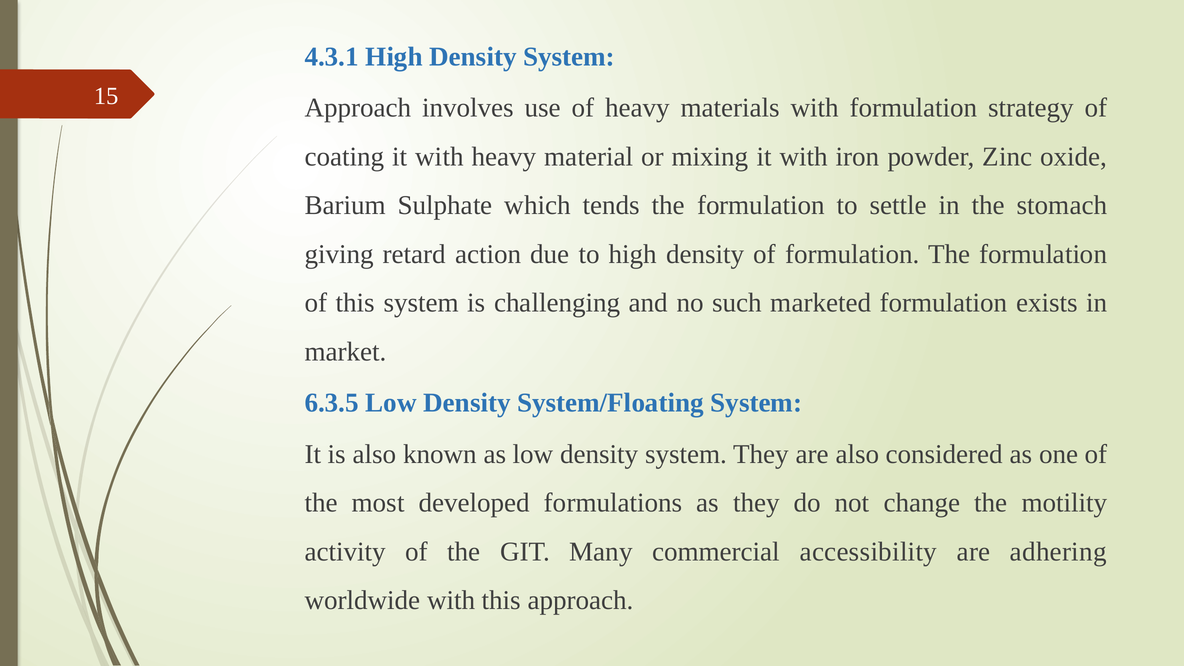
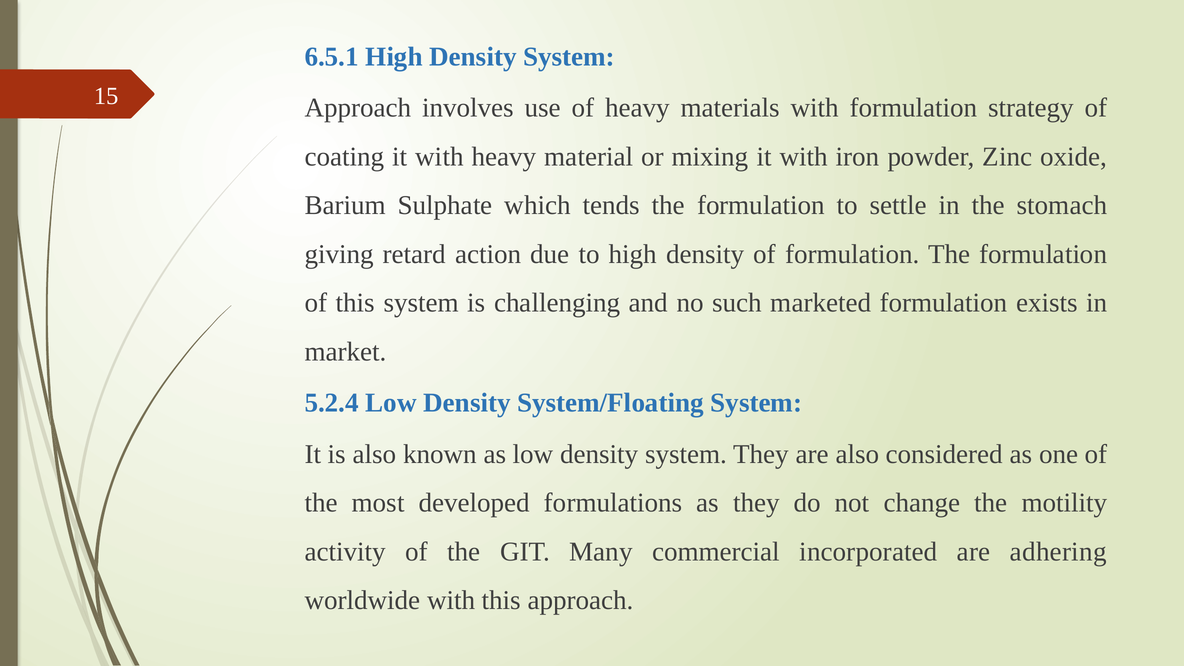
4.3.1: 4.3.1 -> 6.5.1 (332, 57)
6.3.5: 6.3.5 -> 5.2.4 (332, 403)
accessibility: accessibility -> incorporated (868, 552)
